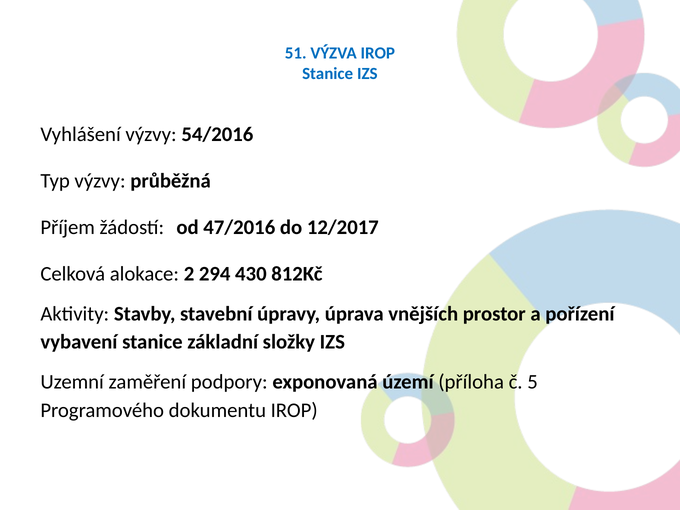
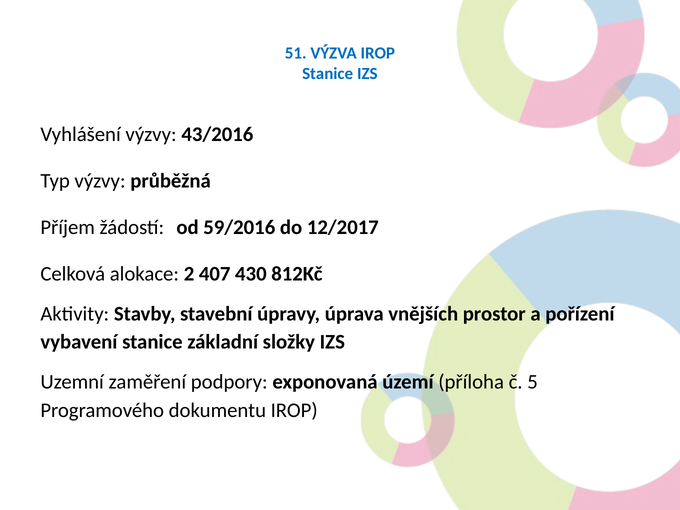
54/2016: 54/2016 -> 43/2016 (217, 134)
47/2016: 47/2016 -> 59/2016 (239, 227)
294: 294 -> 407 (215, 274)
